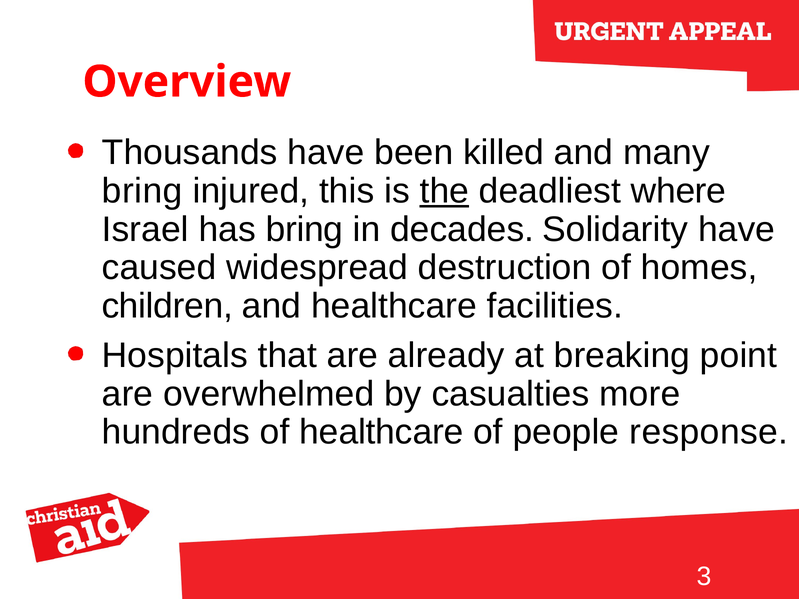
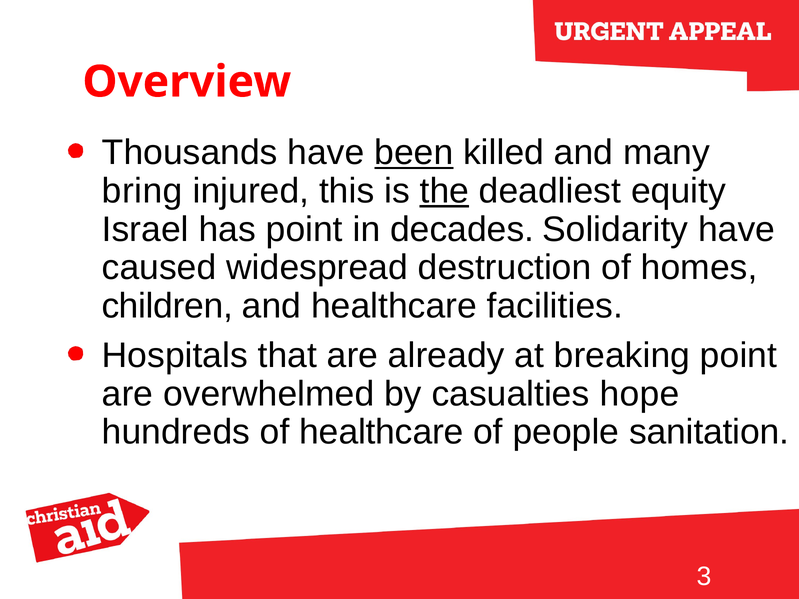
been underline: none -> present (414, 153)
where: where -> equity (678, 191)
has bring: bring -> point (304, 229)
more: more -> hope (640, 394)
response: response -> sanitation (709, 432)
